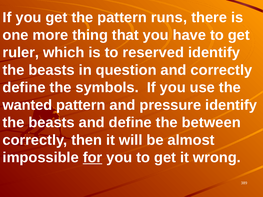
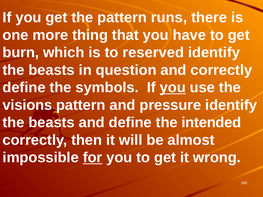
ruler: ruler -> burn (21, 53)
you underline: none -> present (173, 88)
wanted: wanted -> visions (27, 105)
between: between -> intended (211, 123)
